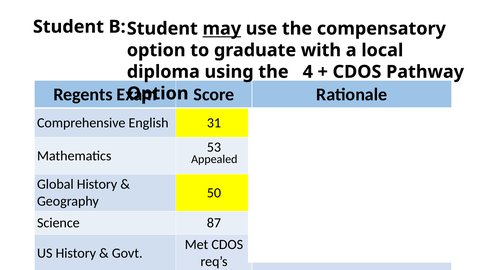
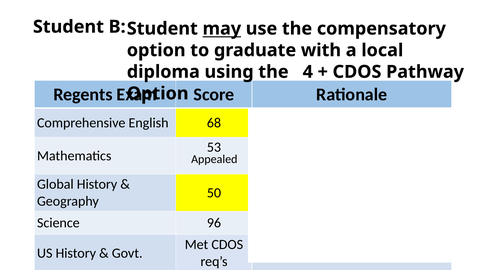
31: 31 -> 68 (214, 123)
87: 87 -> 96 (214, 223)
